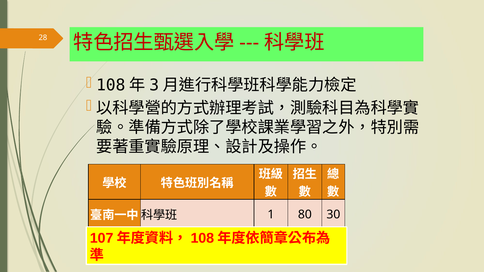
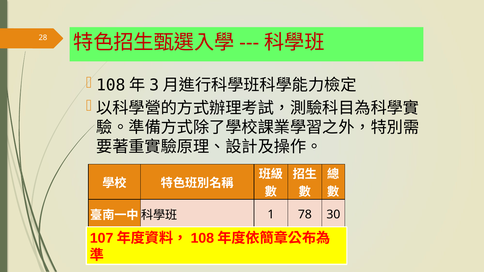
80: 80 -> 78 (305, 215)
